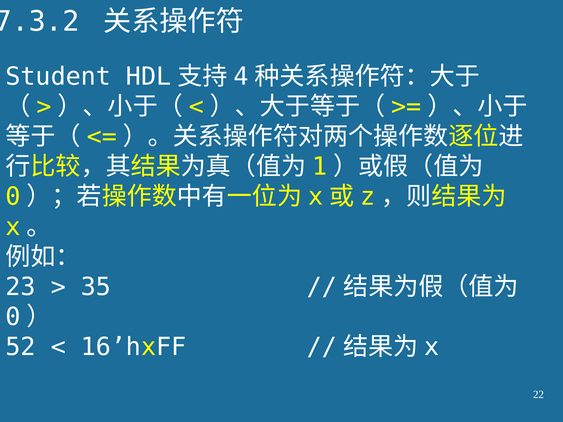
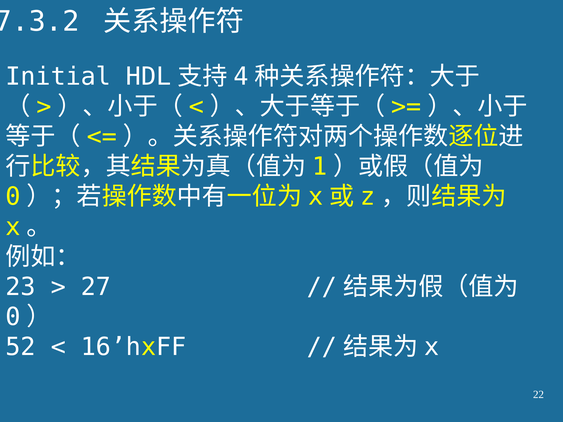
Student: Student -> Initial (58, 77)
35: 35 -> 27 (96, 287)
